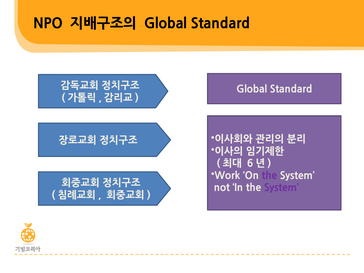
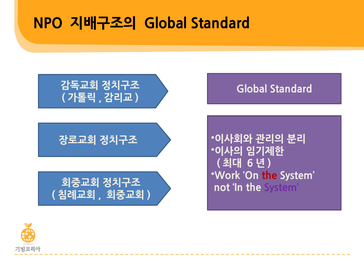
the colour: purple -> red (269, 176)
